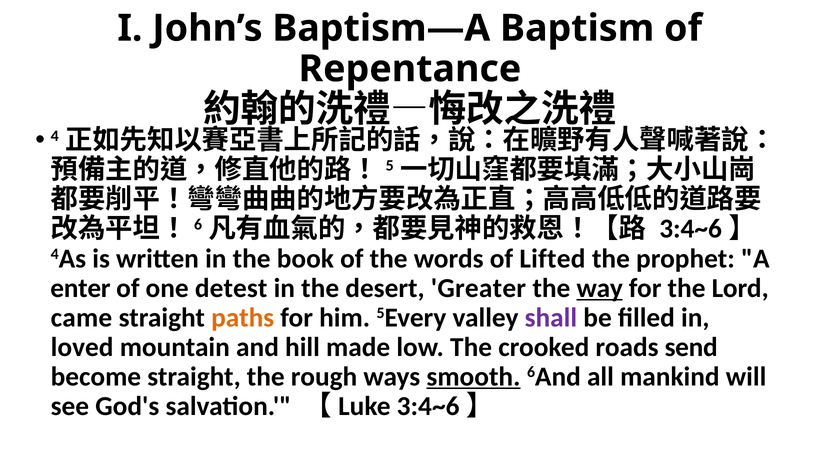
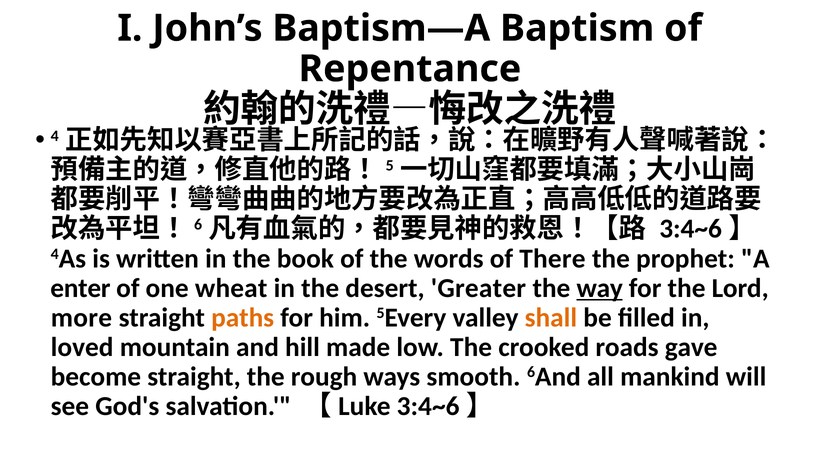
Lifted: Lifted -> There (552, 259)
detest: detest -> wheat (231, 288)
came: came -> more (81, 318)
shall colour: purple -> orange (551, 318)
send: send -> gave (691, 347)
smooth underline: present -> none (473, 377)
